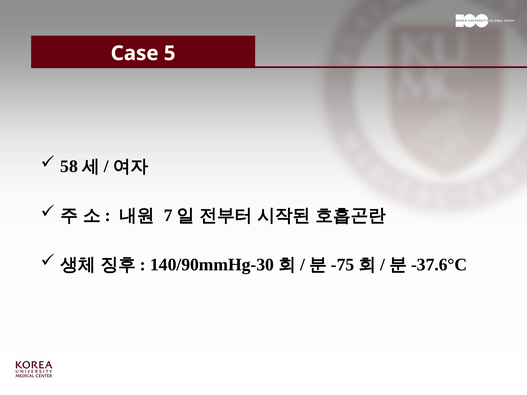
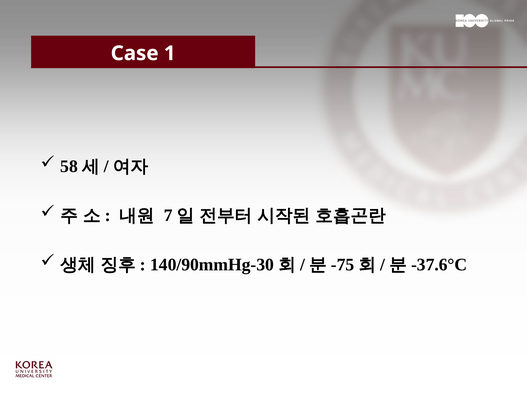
5: 5 -> 1 (170, 53)
